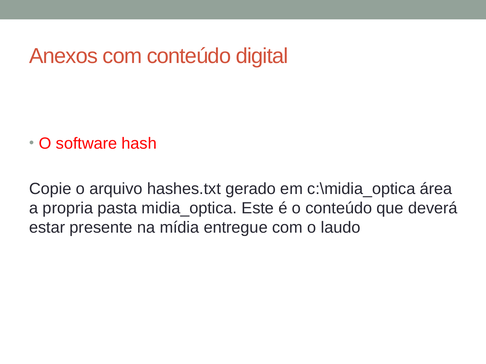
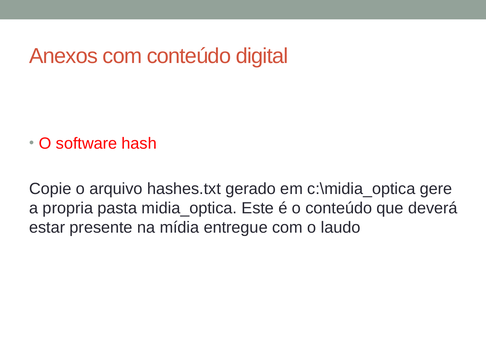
área: área -> gere (436, 189)
